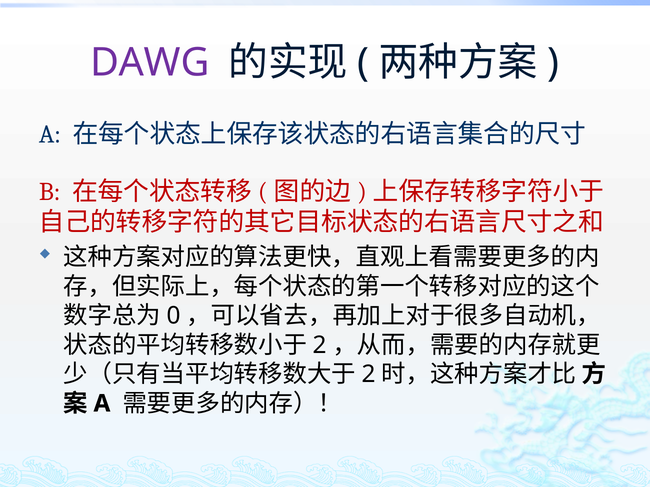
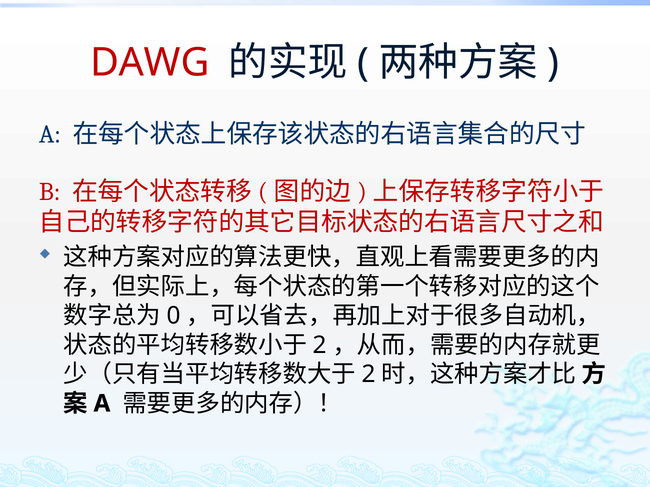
DAWG colour: purple -> red (150, 63)
